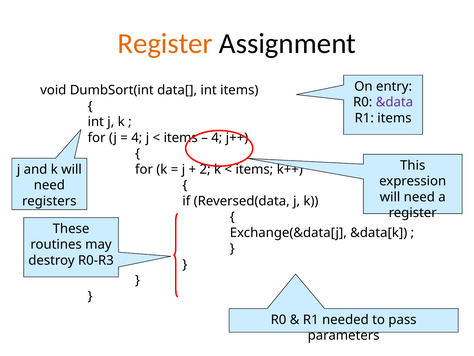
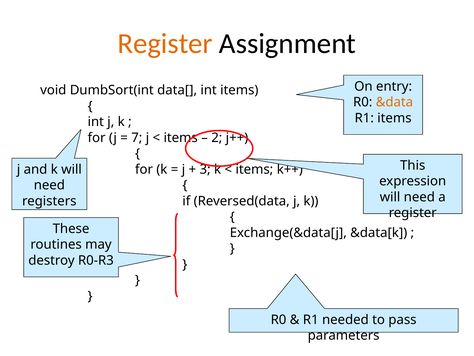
&data colour: purple -> orange (394, 102)
4: 4 -> 7 (137, 138)
4: 4 -> 2 (217, 138)
2: 2 -> 3 (205, 169)
